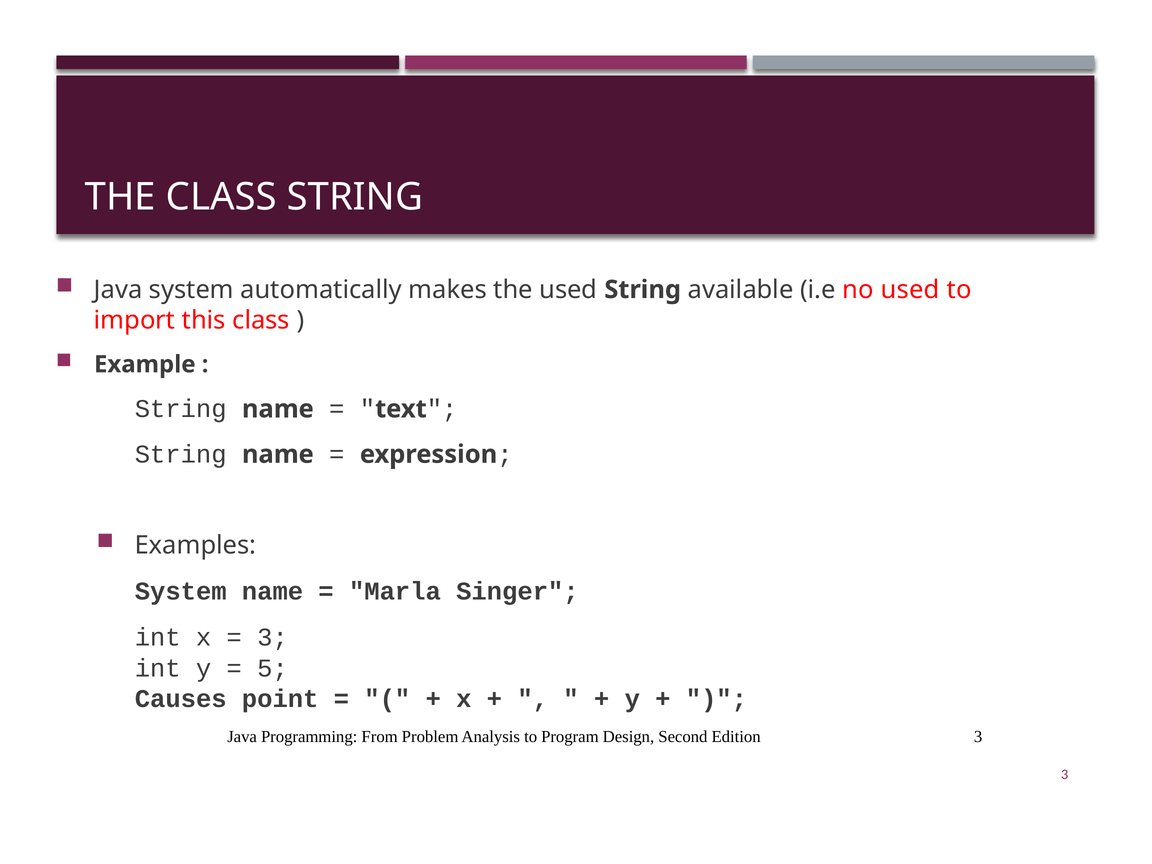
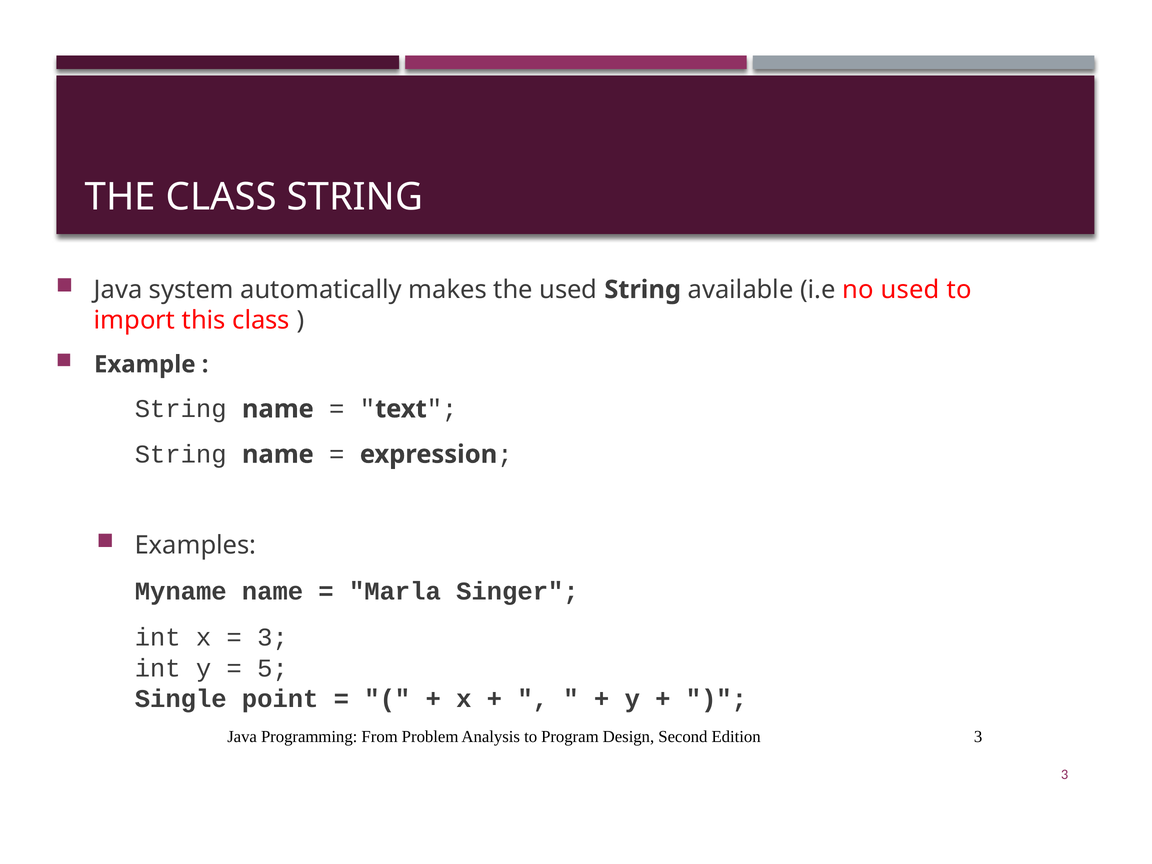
System: System -> Myname (181, 591)
Causes: Causes -> Single (181, 699)
